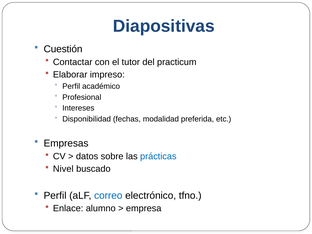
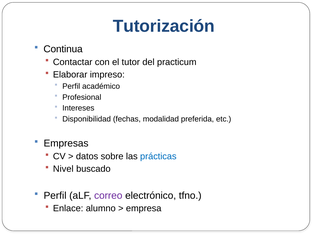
Diapositivas: Diapositivas -> Tutorización (164, 26)
Cuestión: Cuestión -> Continua (63, 49)
correo colour: blue -> purple (108, 195)
